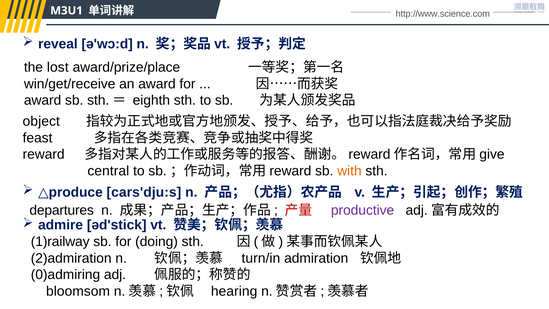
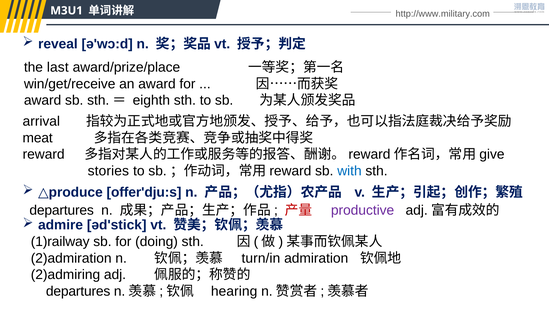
http://www.science.com: http://www.science.com -> http://www.military.com (443, 14)
lost: lost -> last (58, 67)
object: object -> arrival (41, 121)
feast: feast -> meat (38, 138)
central: central -> stories (108, 171)
with colour: orange -> blue (349, 171)
cars'dju:s: cars'dju:s -> offer'dju:s (144, 192)
0)admiring: 0)admiring -> 2)admiring (65, 275)
bloomsom: bloomsom -> departures (78, 291)
